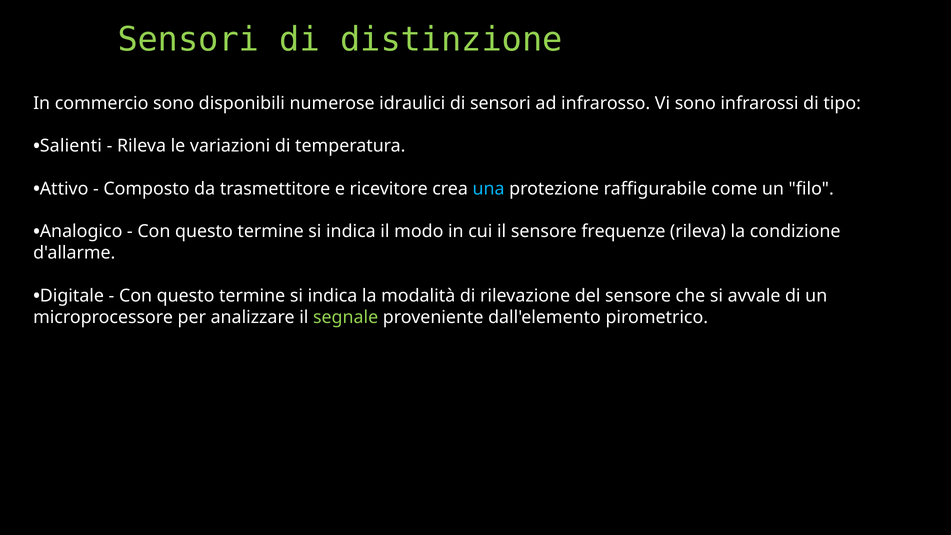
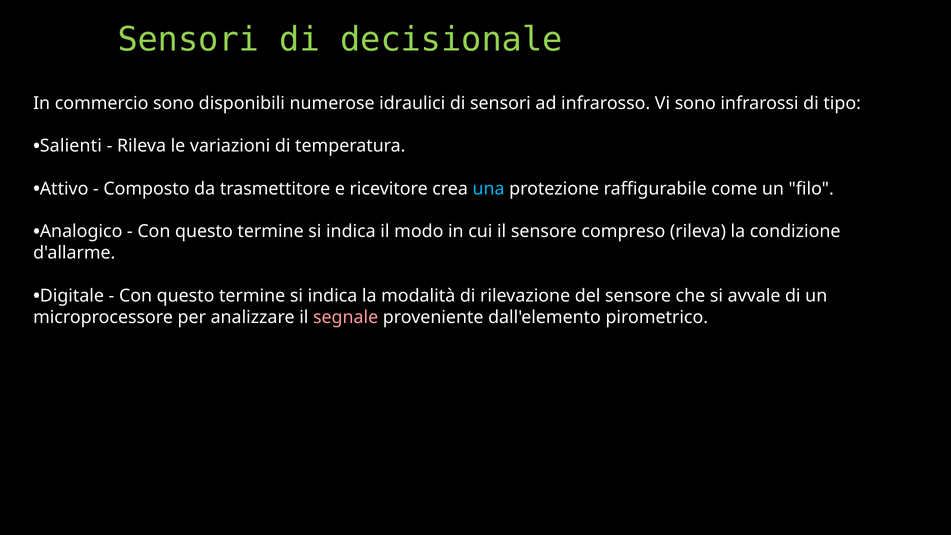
distinzione: distinzione -> decisionale (451, 40)
frequenze: frequenze -> compreso (623, 232)
segnale colour: light green -> pink (346, 317)
